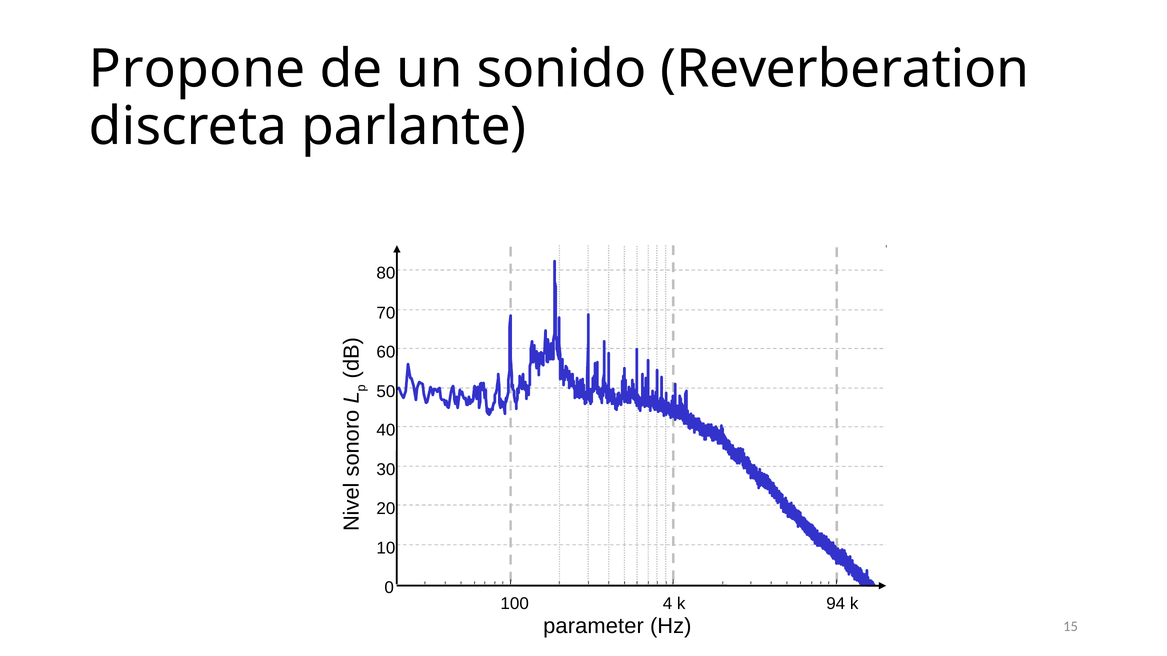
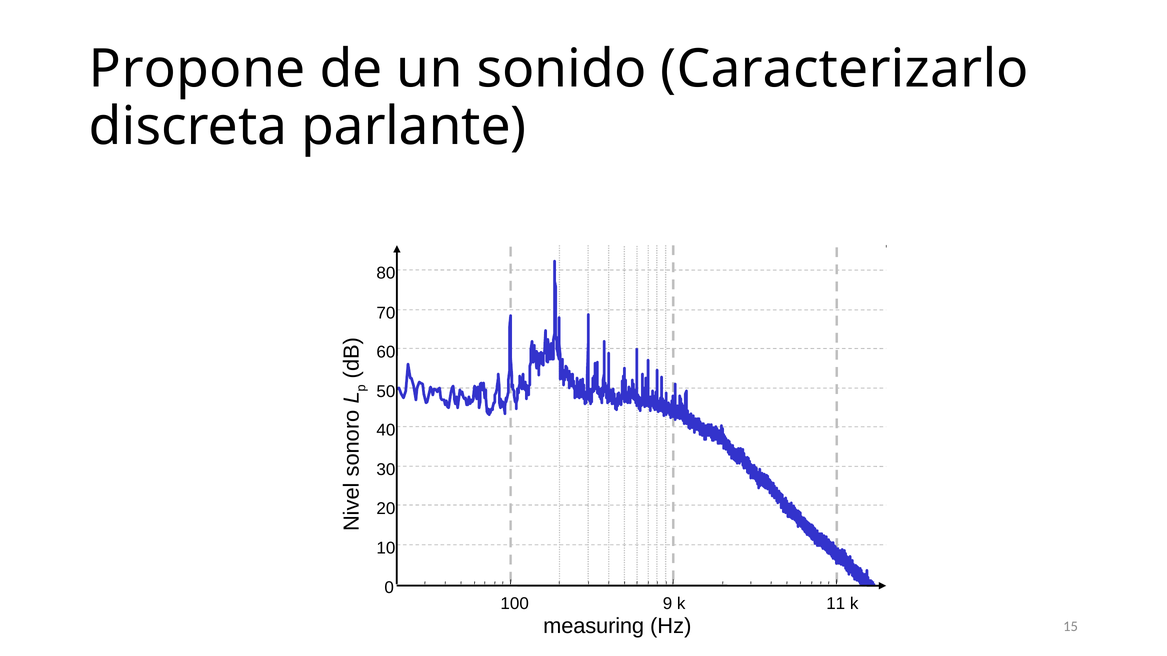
Reverberation: Reverberation -> Caracterizarlo (845, 69)
4: 4 -> 9 (668, 604)
94: 94 -> 11 (836, 604)
parameter: parameter -> measuring (594, 626)
